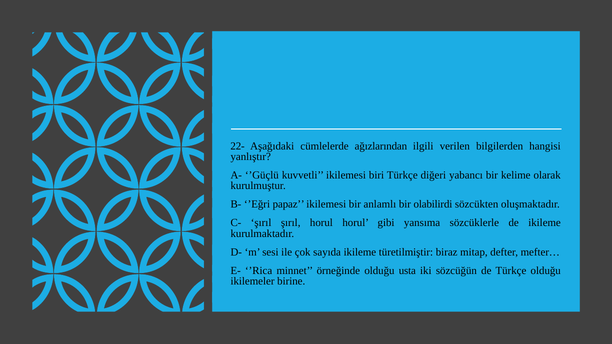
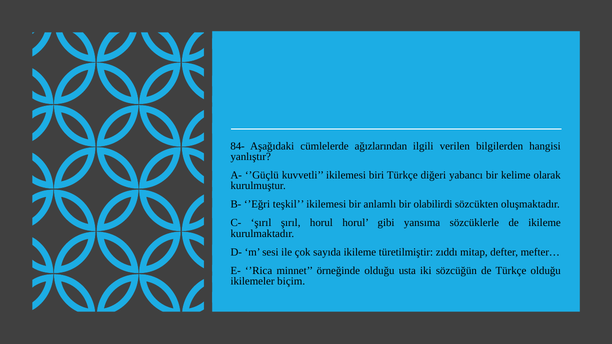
22-: 22- -> 84- (238, 146)
papaz: papaz -> teşkil (289, 205)
biraz: biraz -> zıddı (447, 252)
birine: birine -> biçim (291, 281)
